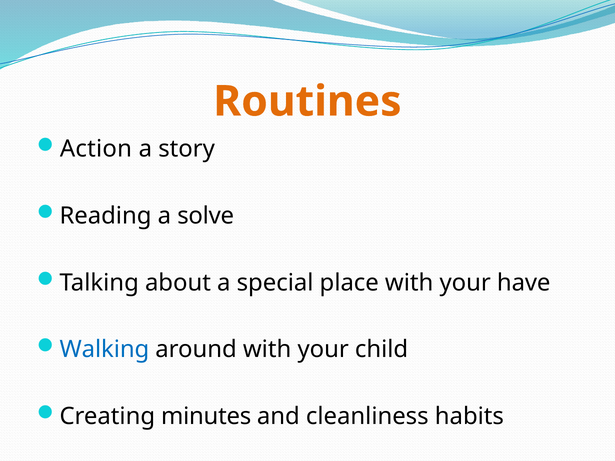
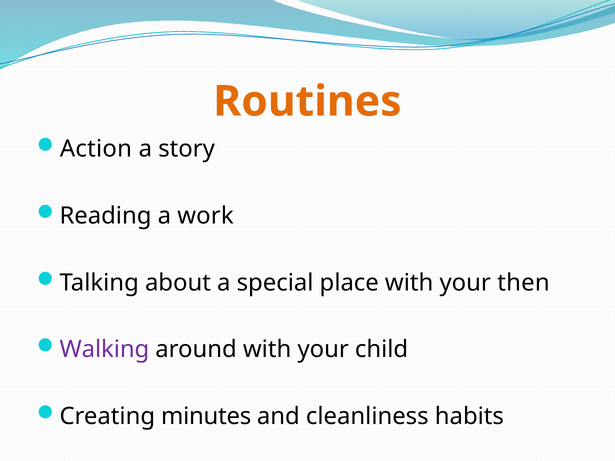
solve: solve -> work (205, 216)
have: have -> then (524, 283)
Walking colour: blue -> purple (104, 350)
